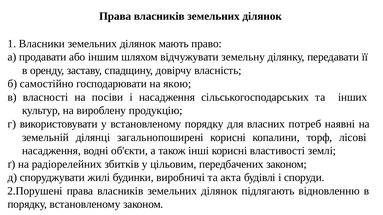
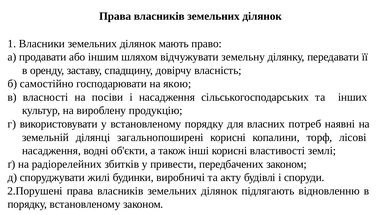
цільовим: цільовим -> привести (173, 164)
акта: акта -> акту (231, 178)
